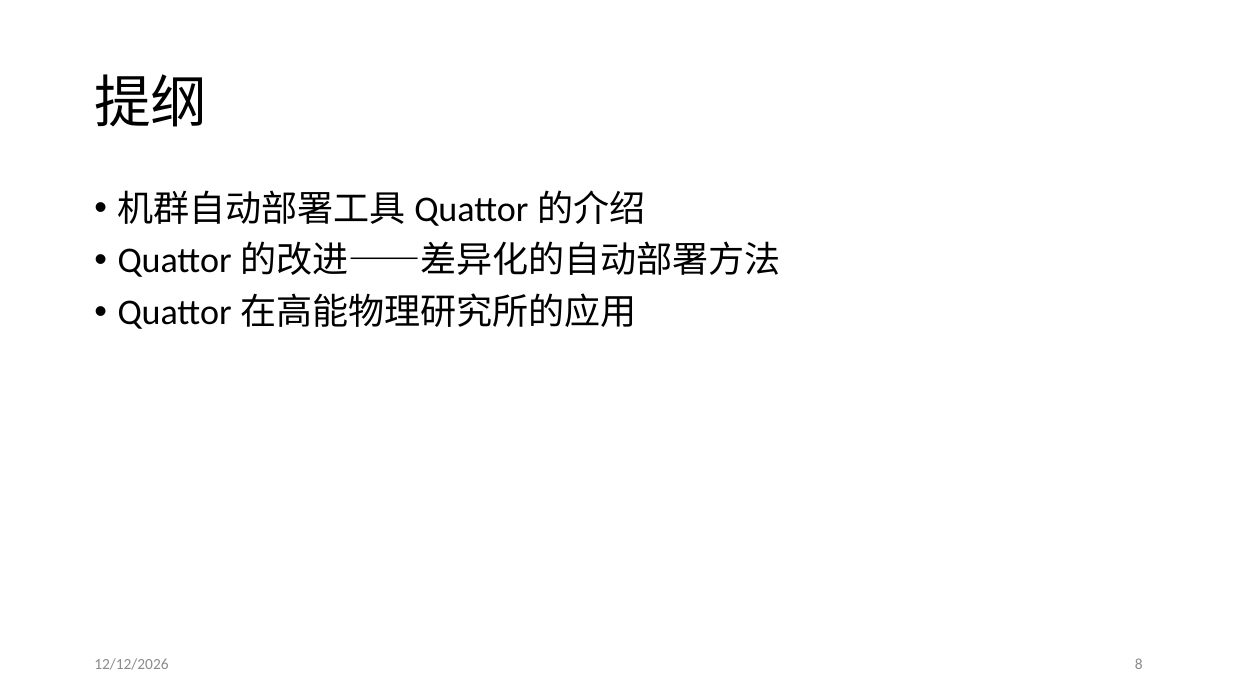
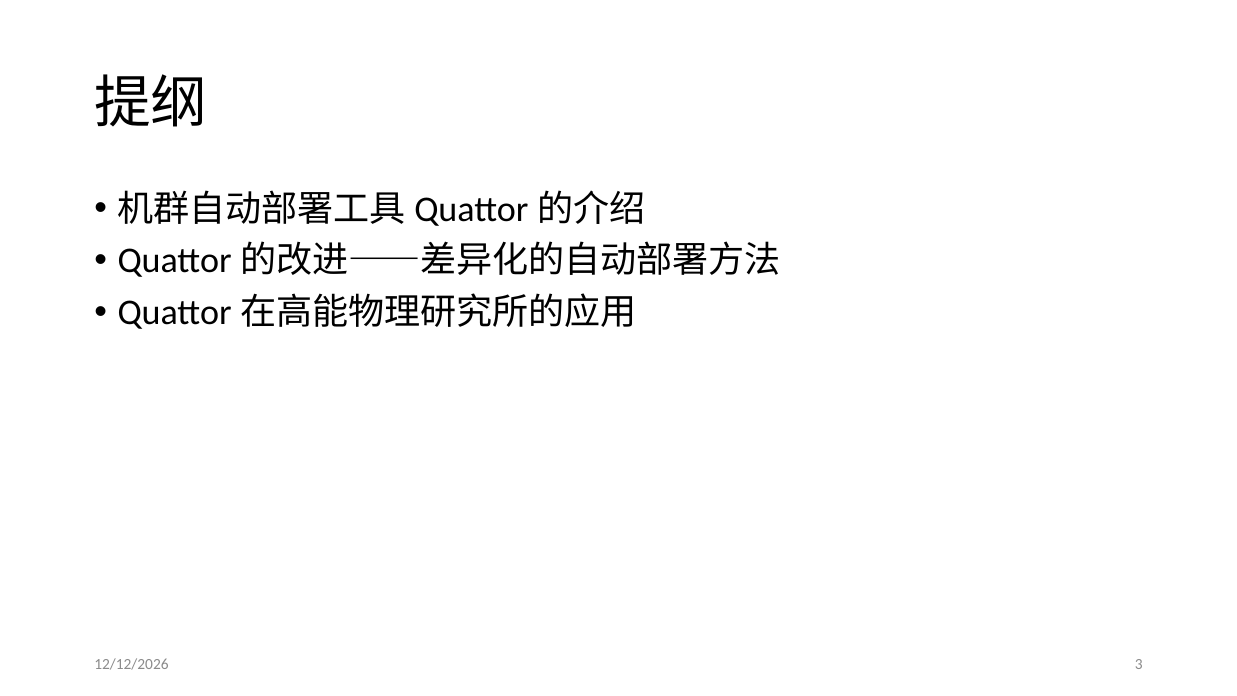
8: 8 -> 3 (1139, 664)
